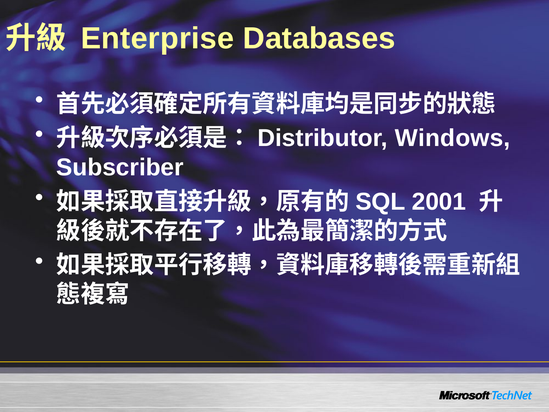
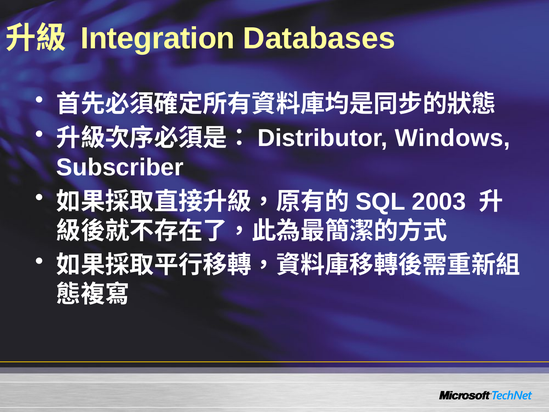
Enterprise: Enterprise -> Integration (158, 38)
2001: 2001 -> 2003 (439, 202)
